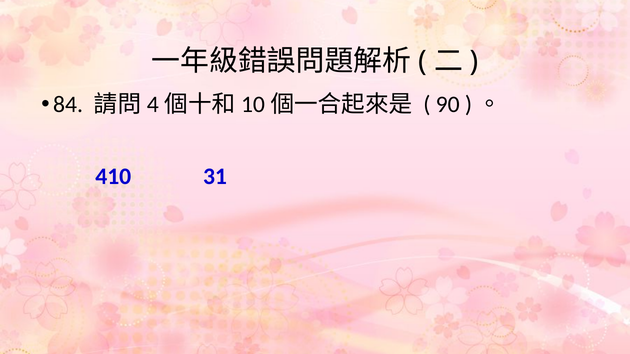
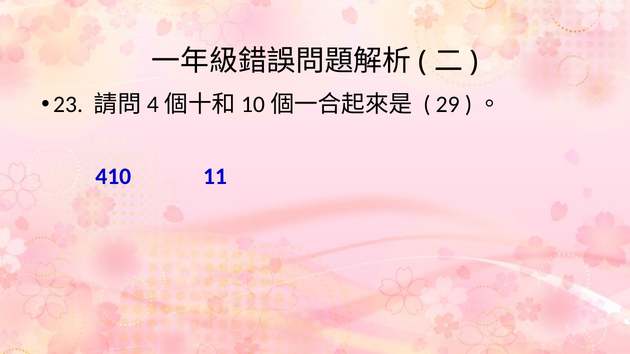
84: 84 -> 23 (68, 104)
90: 90 -> 29 (448, 104)
31: 31 -> 11 (215, 176)
